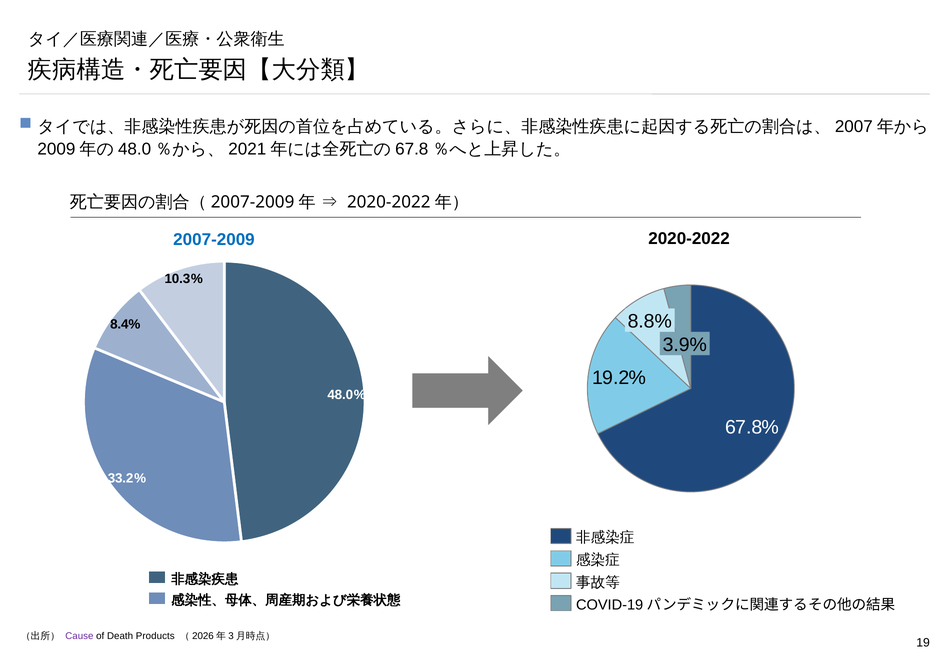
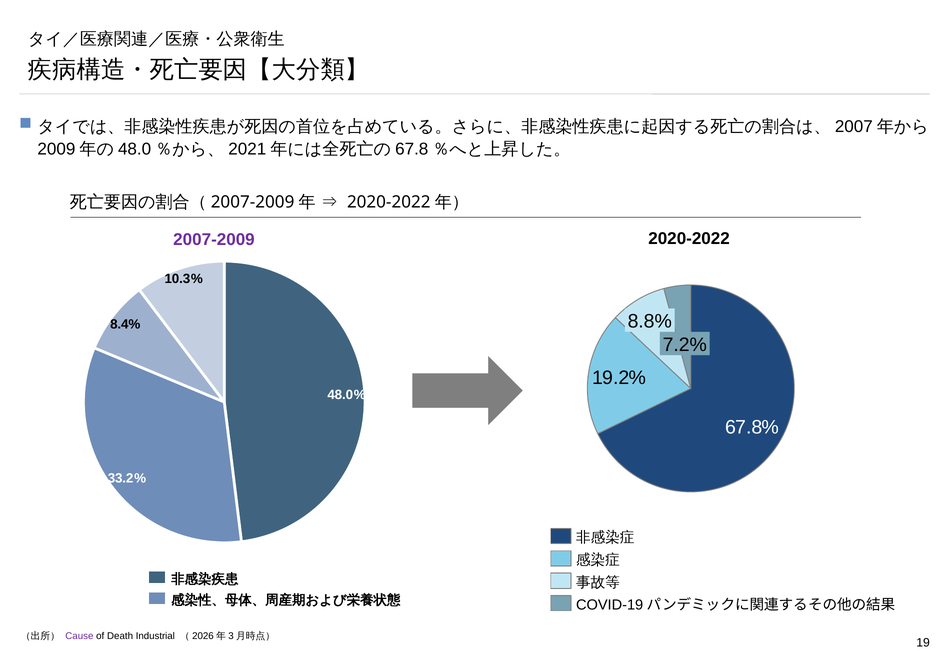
2007-2009 colour: blue -> purple (214, 240)
3.9%: 3.9% -> 7.2% (685, 345)
Products: Products -> Industrial (155, 636)
